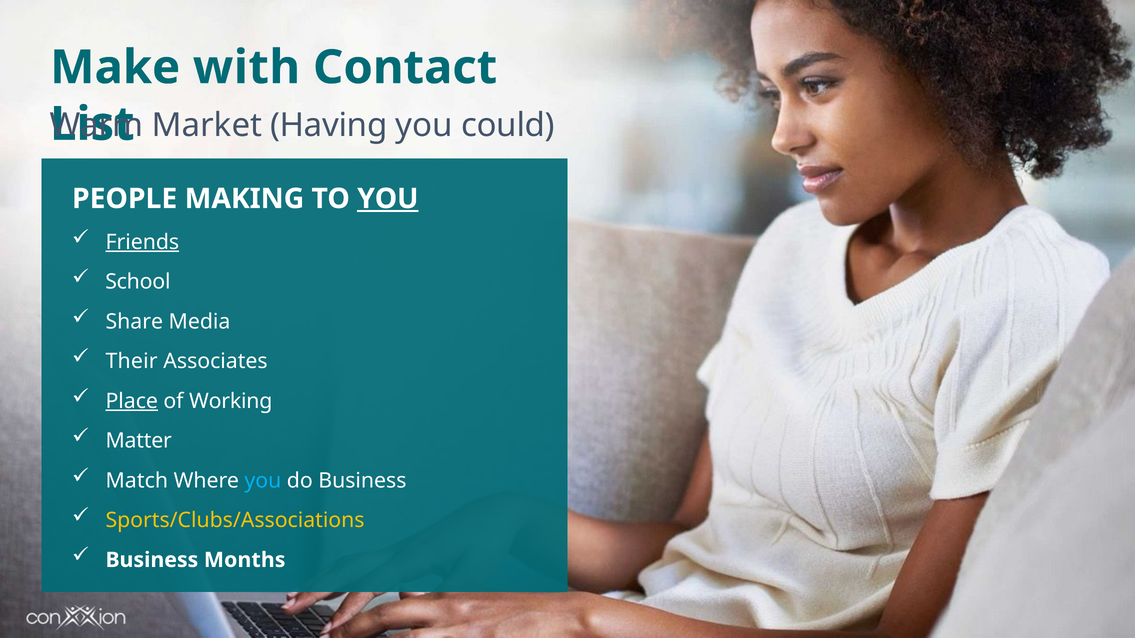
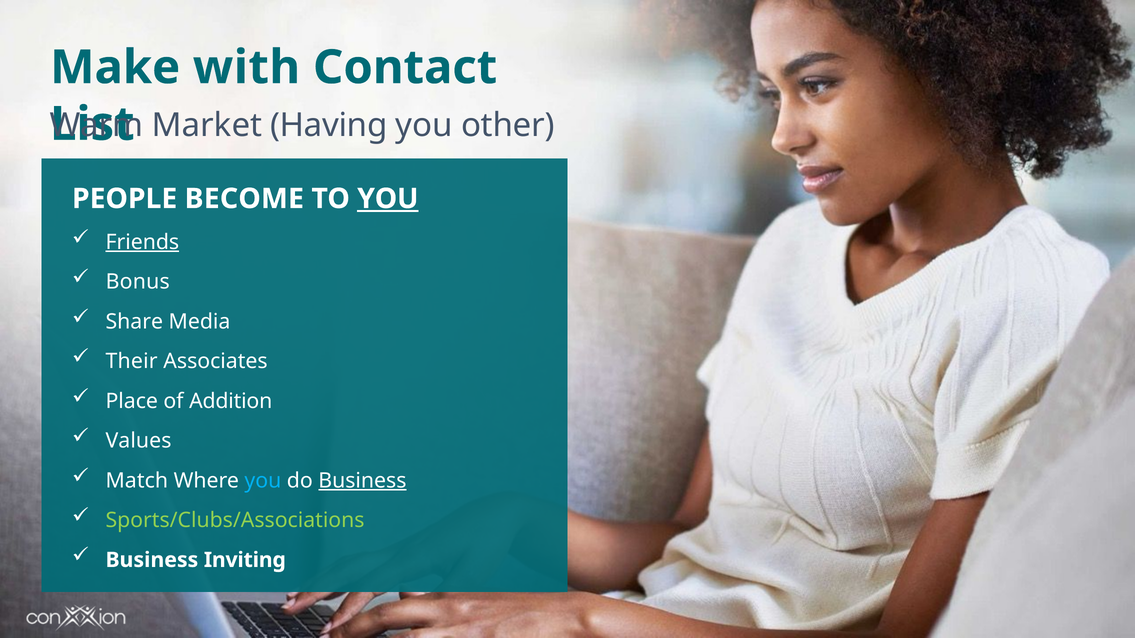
could: could -> other (508, 125)
MAKING: MAKING -> BECOME (244, 199)
School: School -> Bonus (138, 282)
Place underline: present -> none (132, 401)
Working: Working -> Addition (231, 401)
Matter: Matter -> Values (139, 441)
Business underline: none -> present (362, 481)
Sports/Clubs/Associations colour: yellow -> light green (235, 521)
Months: Months -> Inviting (245, 560)
